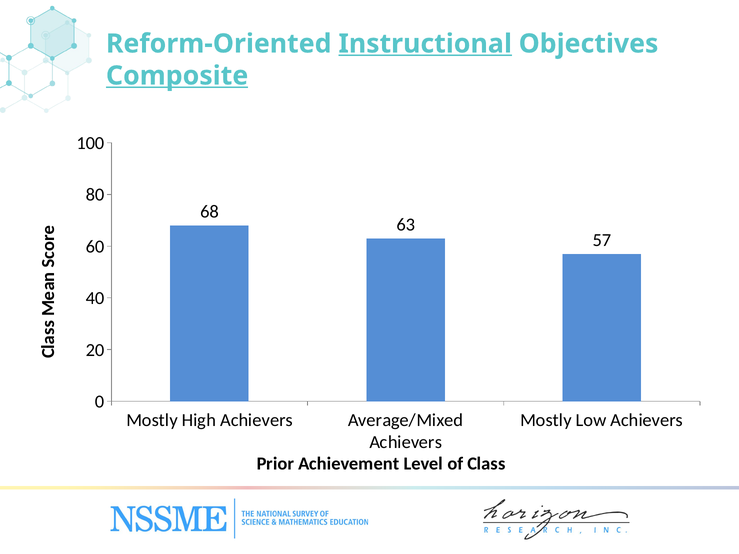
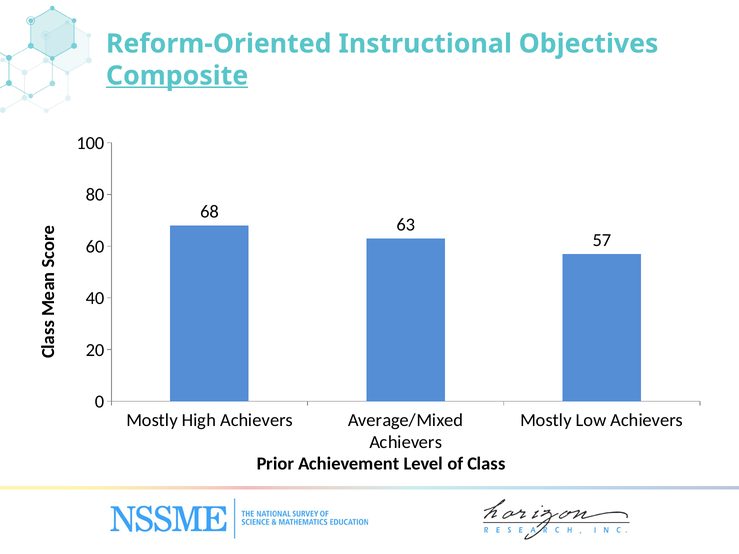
Instructional underline: present -> none (425, 44)
